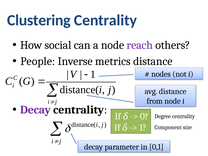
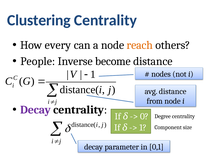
social: social -> every (58, 45)
reach colour: purple -> orange (140, 45)
metrics: metrics -> become (113, 61)
